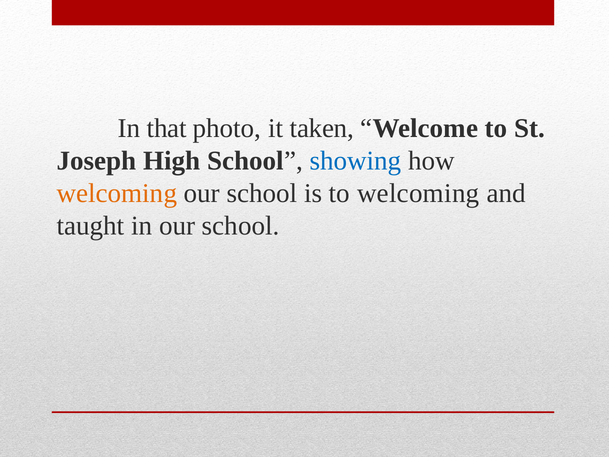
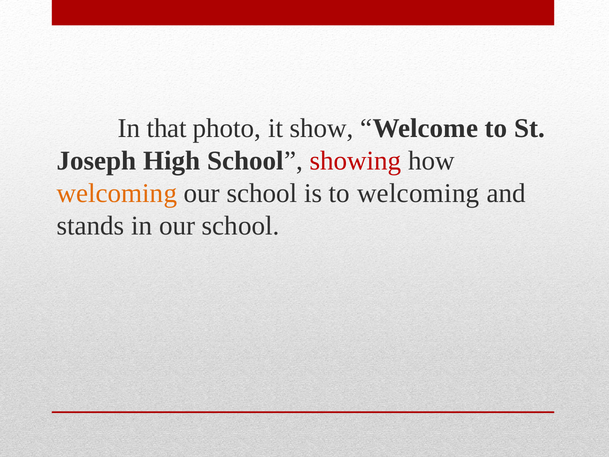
taken: taken -> show (322, 128)
showing colour: blue -> red (356, 161)
taught: taught -> stands (91, 226)
